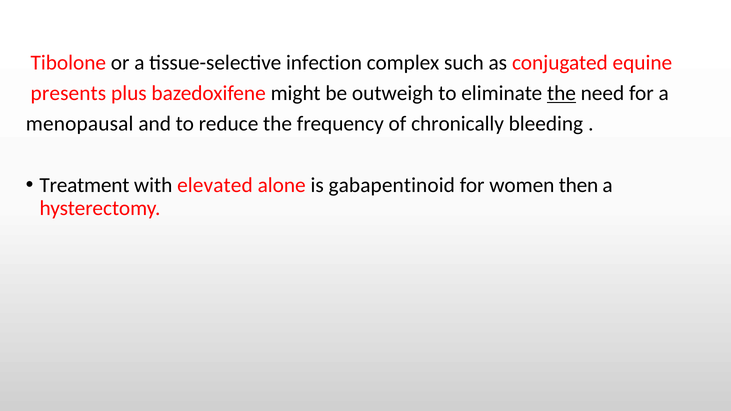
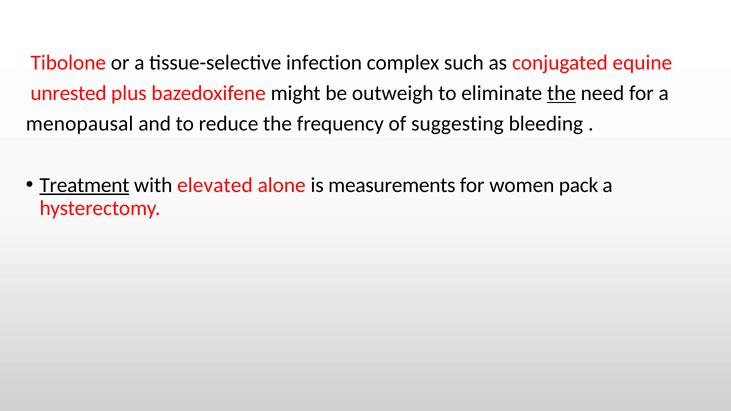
presents: presents -> unrested (69, 93)
chronically: chronically -> suggesting (457, 124)
Treatment underline: none -> present (84, 185)
gabapentinoid: gabapentinoid -> measurements (392, 185)
then: then -> pack (579, 185)
